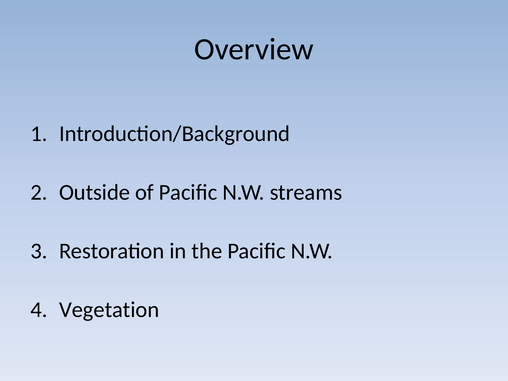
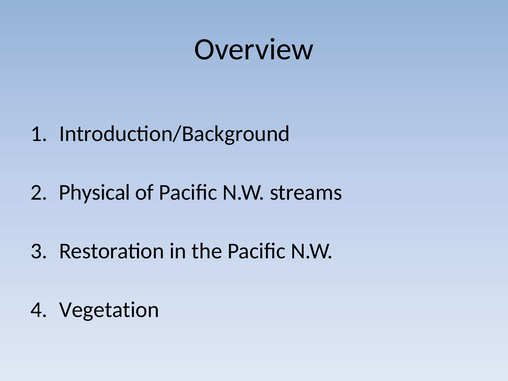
Outside: Outside -> Physical (95, 192)
